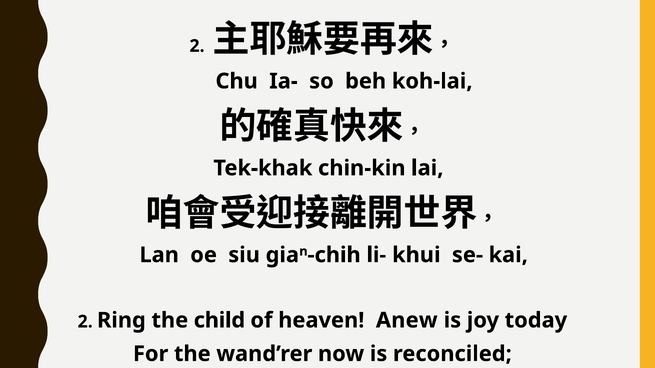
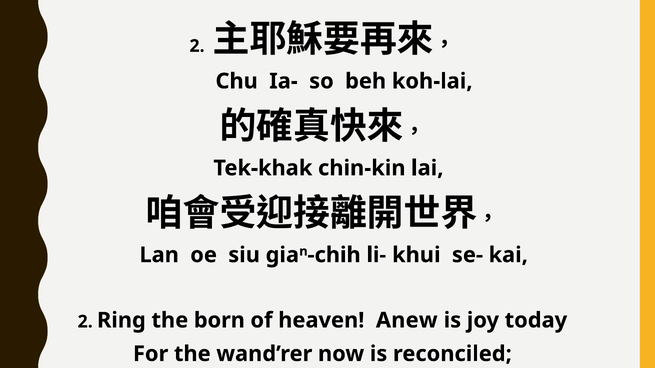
child: child -> born (219, 321)
